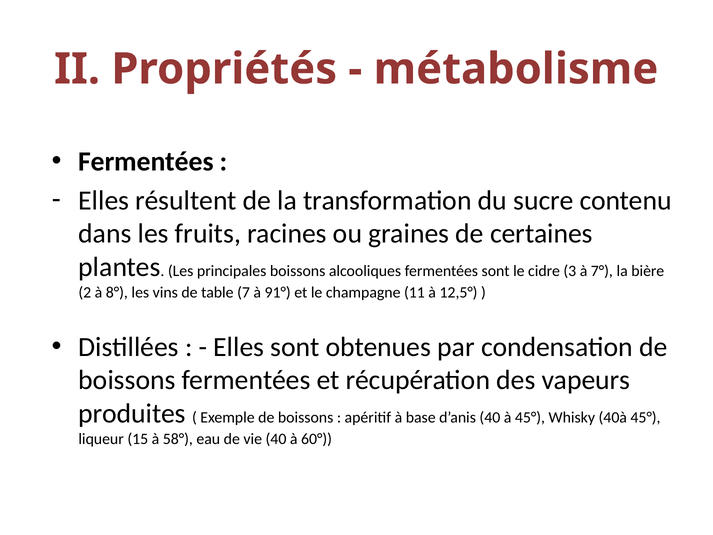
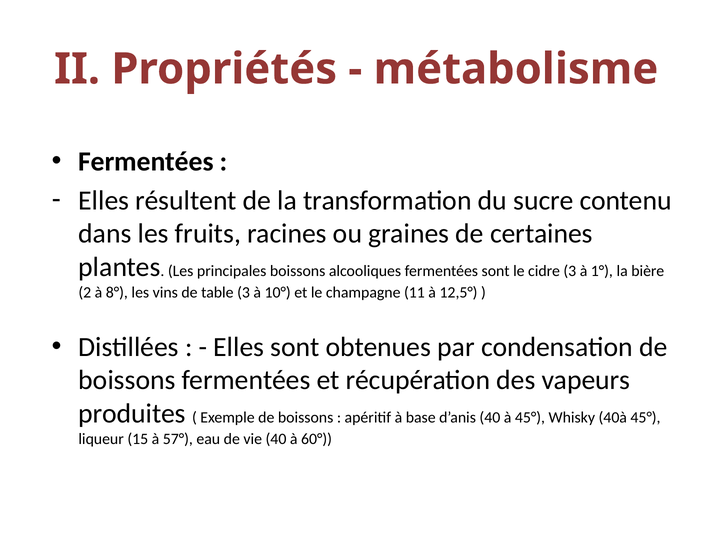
7°: 7° -> 1° (602, 271)
table 7: 7 -> 3 (244, 292)
91°: 91° -> 10° (278, 292)
58°: 58° -> 57° (178, 439)
